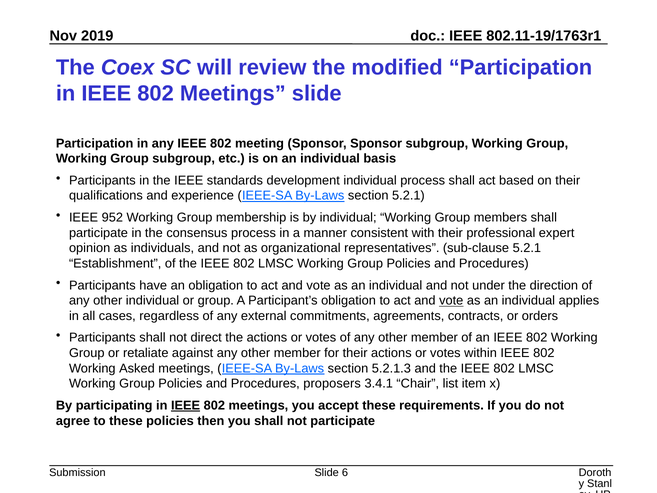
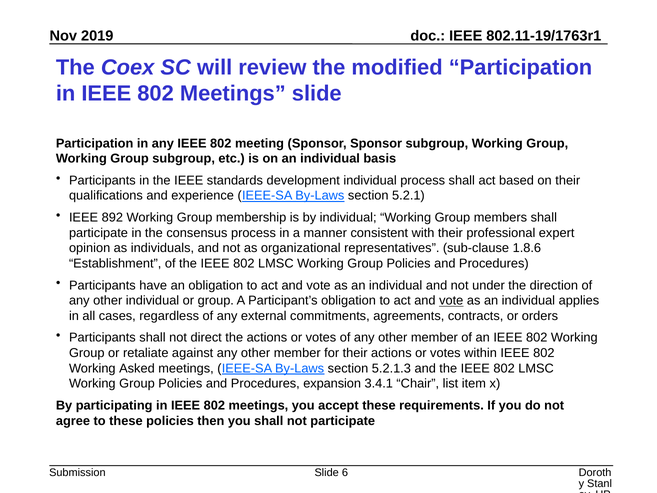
952: 952 -> 892 (112, 217)
sub-clause 5.2.1: 5.2.1 -> 1.8.6 (527, 248)
proposers: proposers -> expansion (332, 384)
IEEE underline: present -> none (186, 405)
